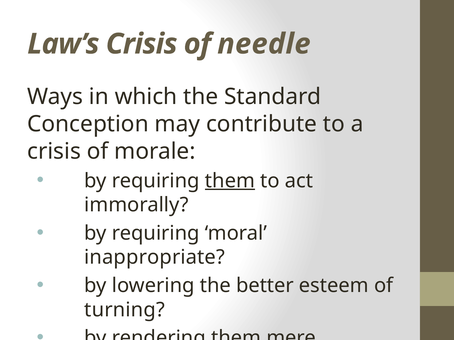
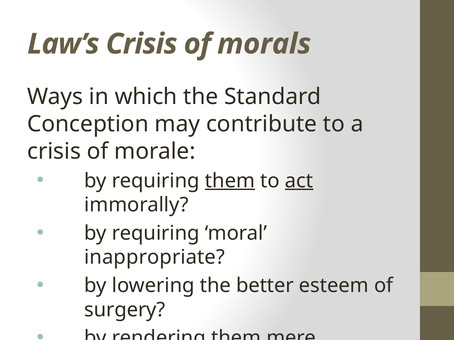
needle: needle -> morals (264, 44)
act underline: none -> present (299, 181)
turning: turning -> surgery (125, 310)
